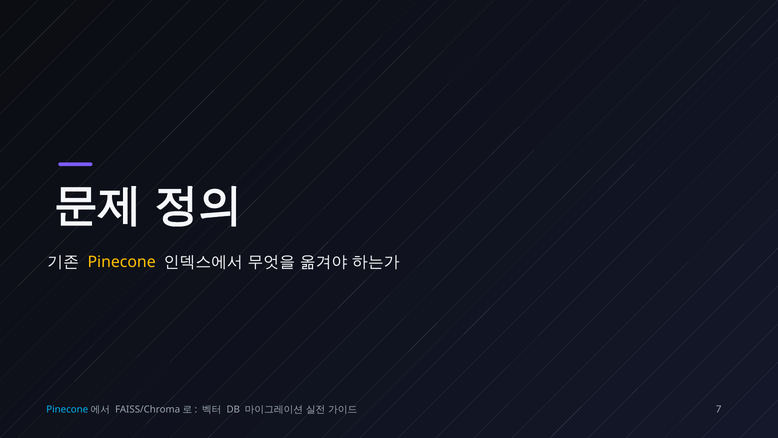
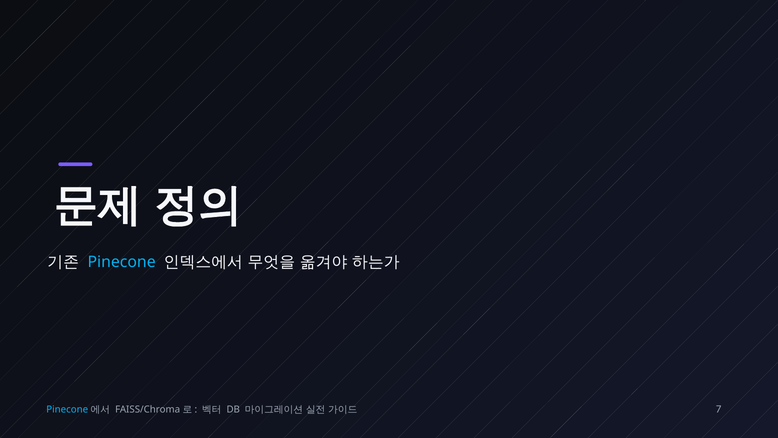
Pinecone colour: yellow -> light blue (122, 262)
